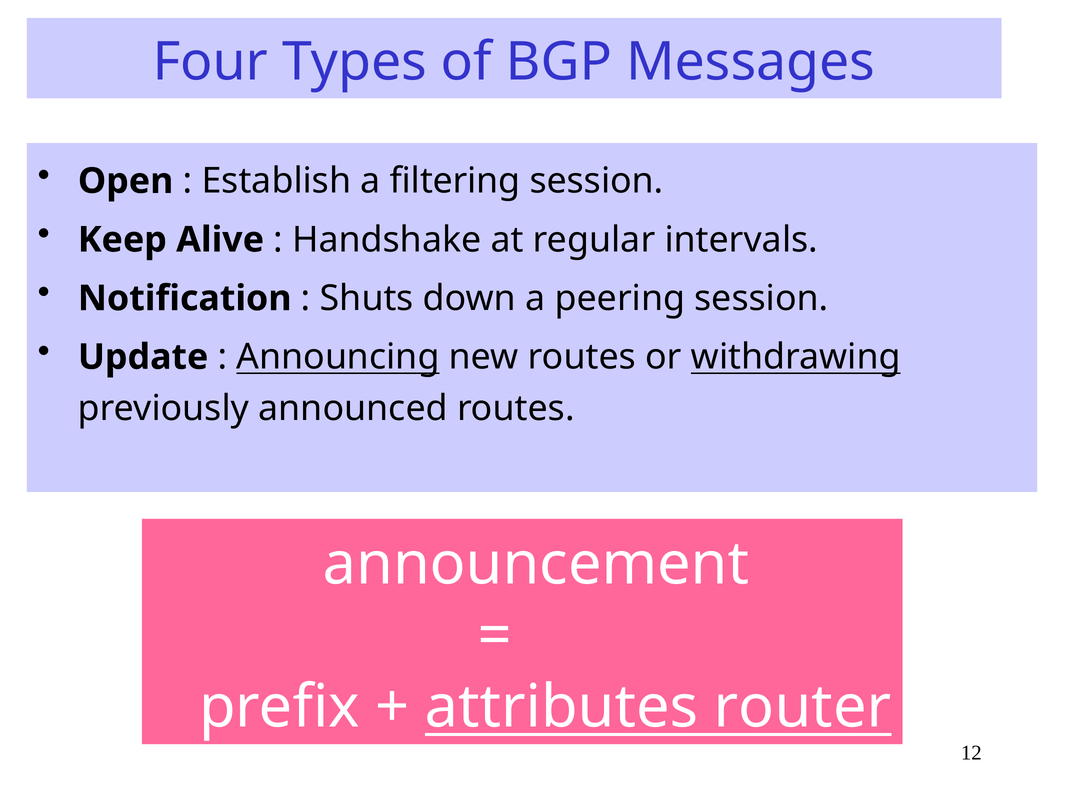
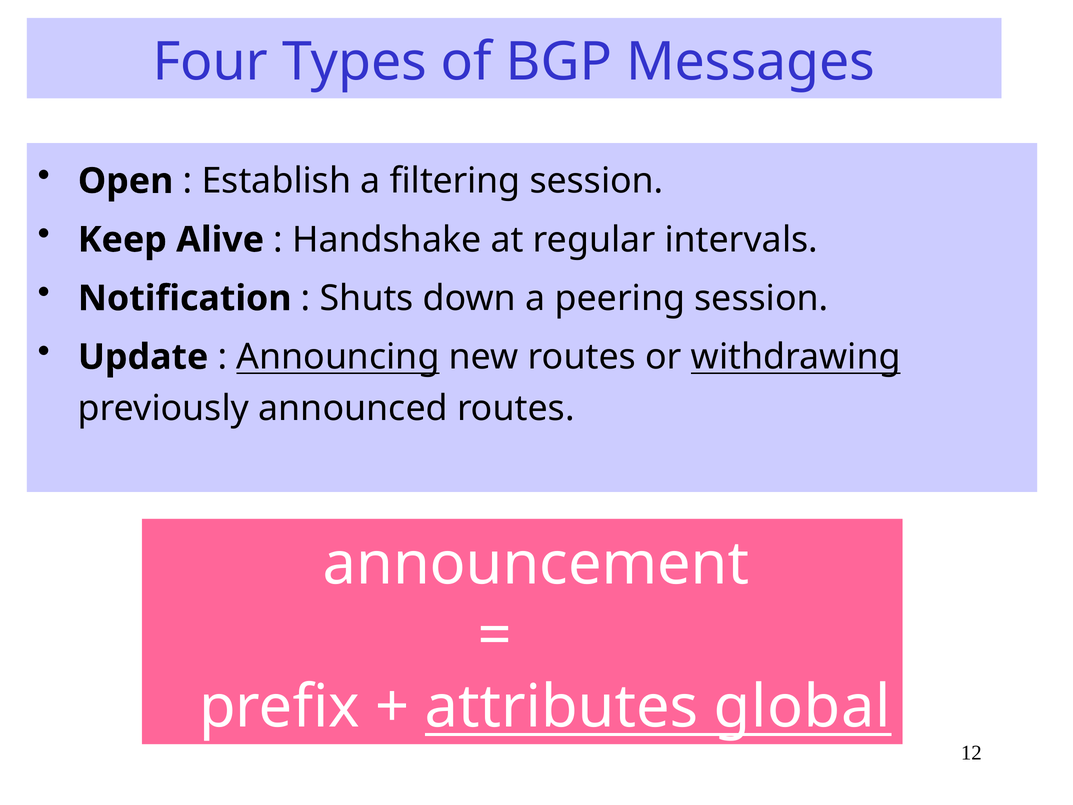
router: router -> global (802, 707)
